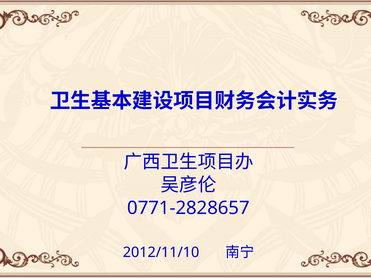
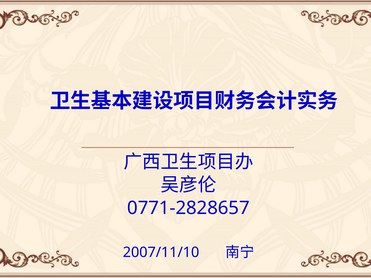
2012/11/10: 2012/11/10 -> 2007/11/10 (161, 253)
